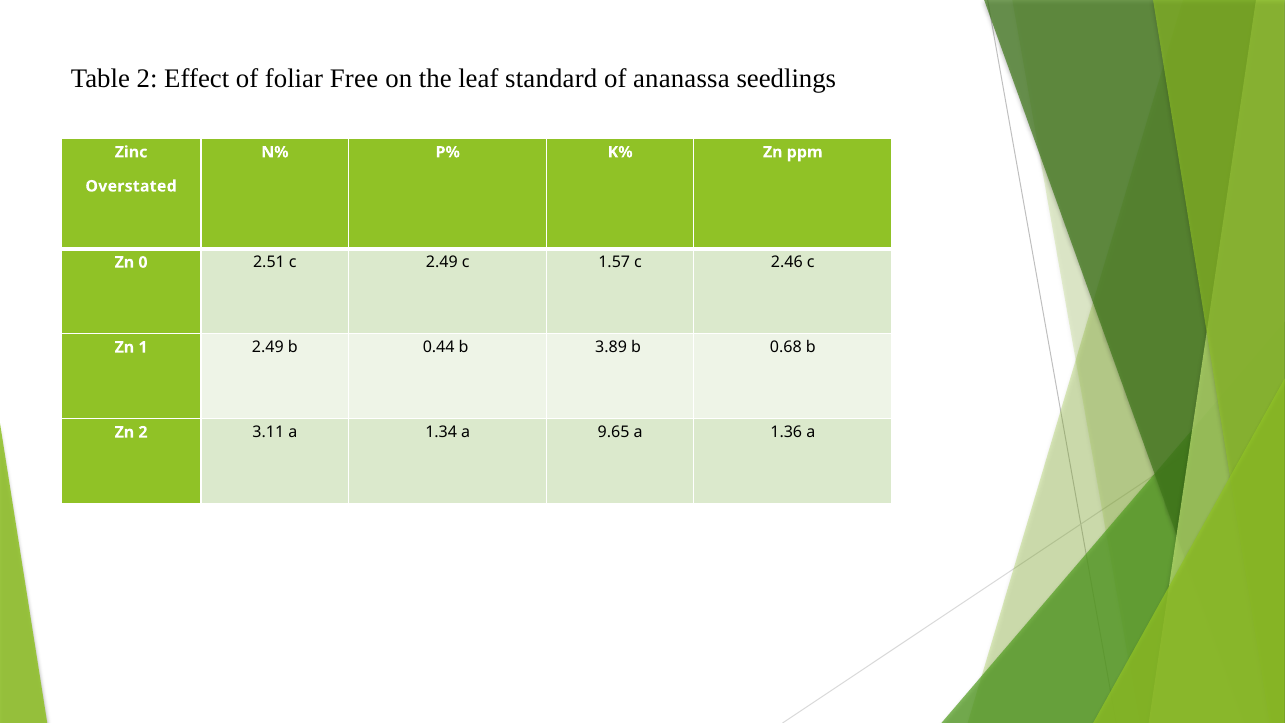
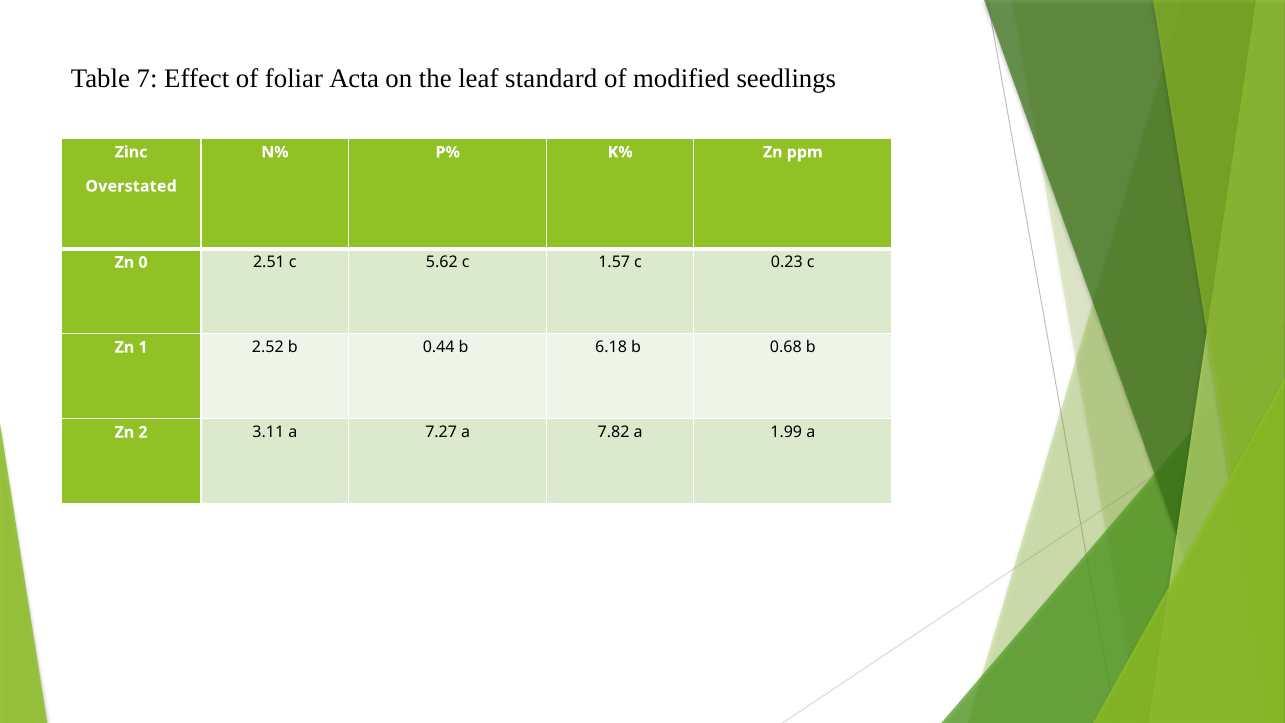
Table 2: 2 -> 7 (147, 78)
Free: Free -> Acta (354, 78)
ananassa: ananassa -> modified (681, 78)
c 2.49: 2.49 -> 5.62 (442, 262)
2.46: 2.46 -> 0.23 (787, 262)
1 2.49: 2.49 -> 2.52 (268, 347)
3.89: 3.89 -> 6.18 (611, 347)
1.34: 1.34 -> 7.27 (441, 432)
9.65: 9.65 -> 7.82 (614, 432)
1.36: 1.36 -> 1.99 (786, 432)
